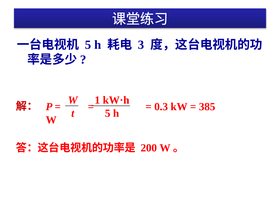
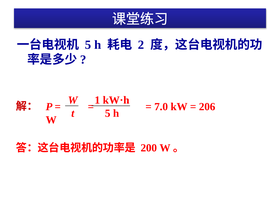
3: 3 -> 2 (141, 45)
0.3: 0.3 -> 7.0 (161, 107)
385: 385 -> 206 (207, 107)
